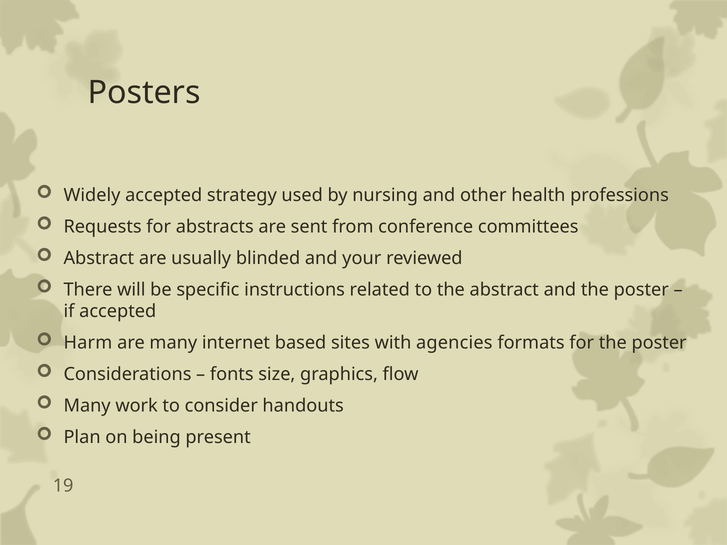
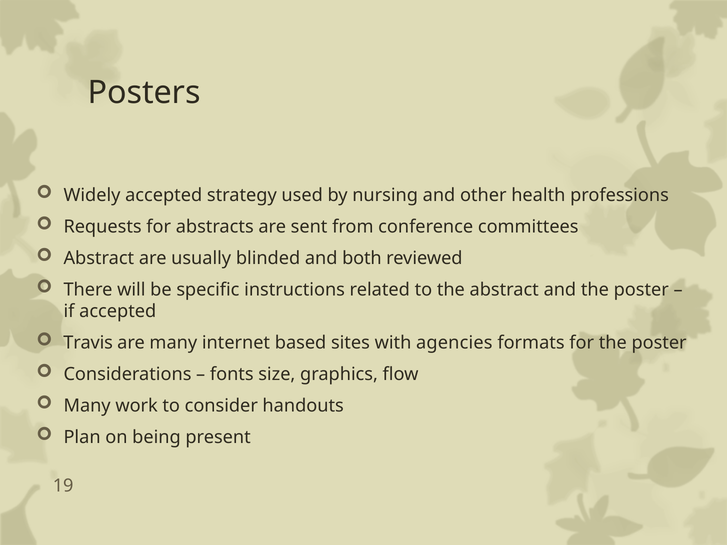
your: your -> both (362, 258)
Harm: Harm -> Travis (88, 343)
